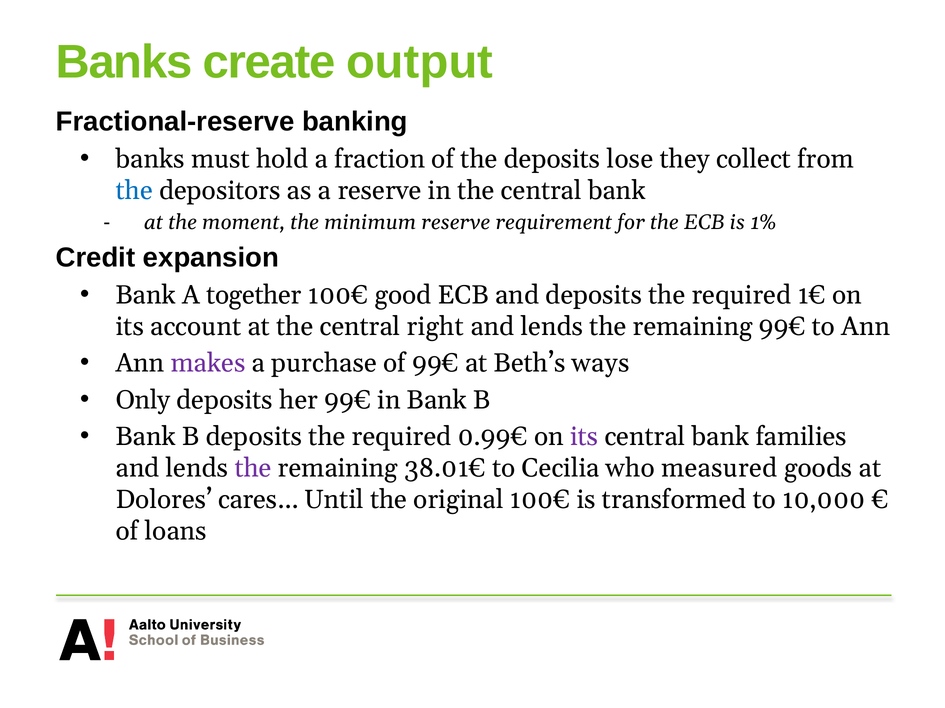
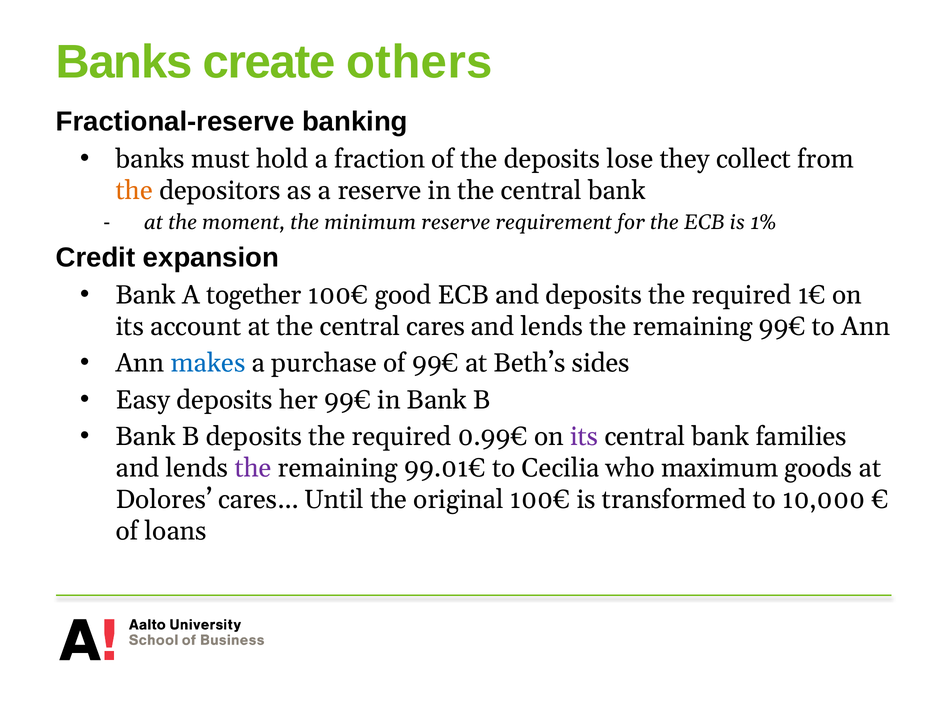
output: output -> others (419, 62)
the colour: blue -> orange (134, 191)
right: right -> cares (436, 327)
makes colour: purple -> blue (208, 364)
ways: ways -> sides (601, 364)
Only: Only -> Easy (143, 400)
38.01€: 38.01€ -> 99.01€ (445, 469)
measured: measured -> maximum (720, 469)
